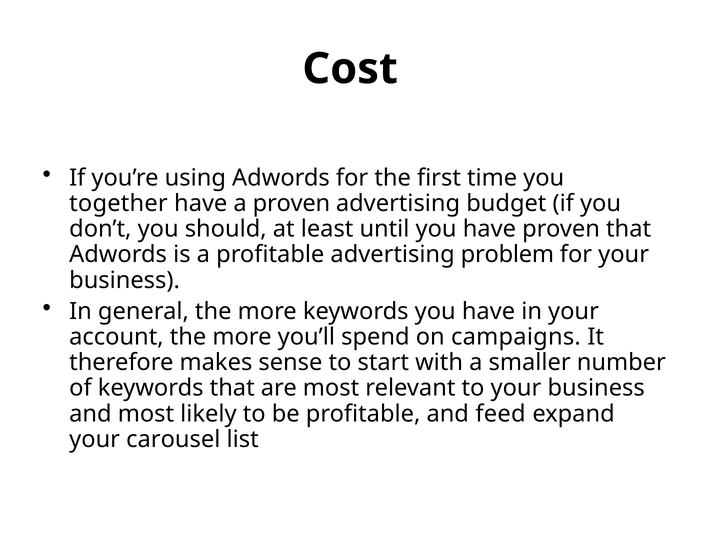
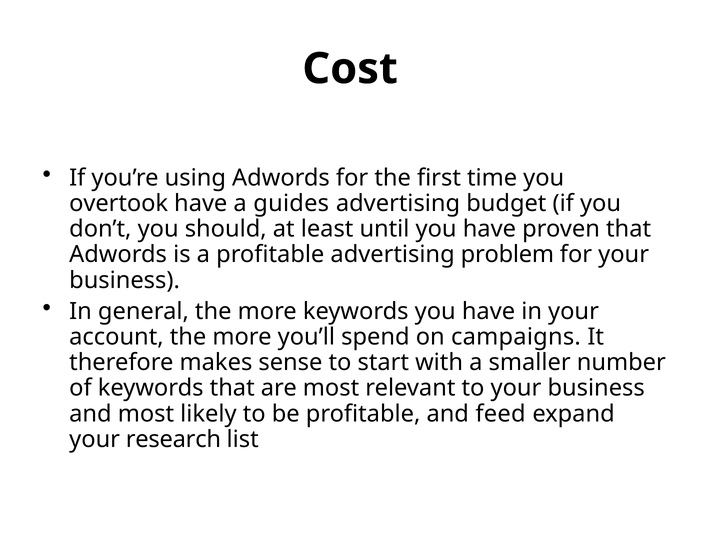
together: together -> overtook (119, 203)
a proven: proven -> guides (291, 203)
carousel: carousel -> research (173, 439)
